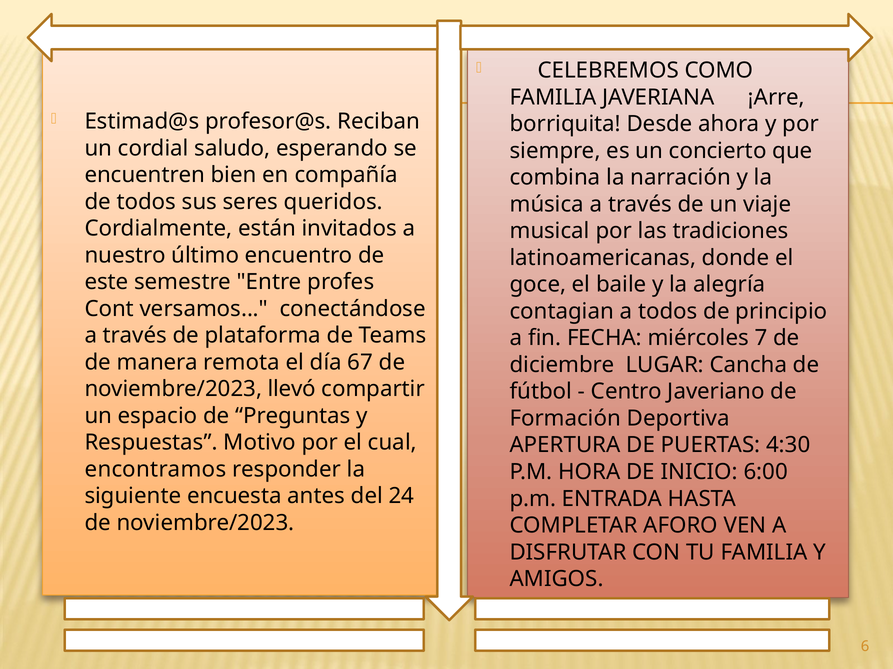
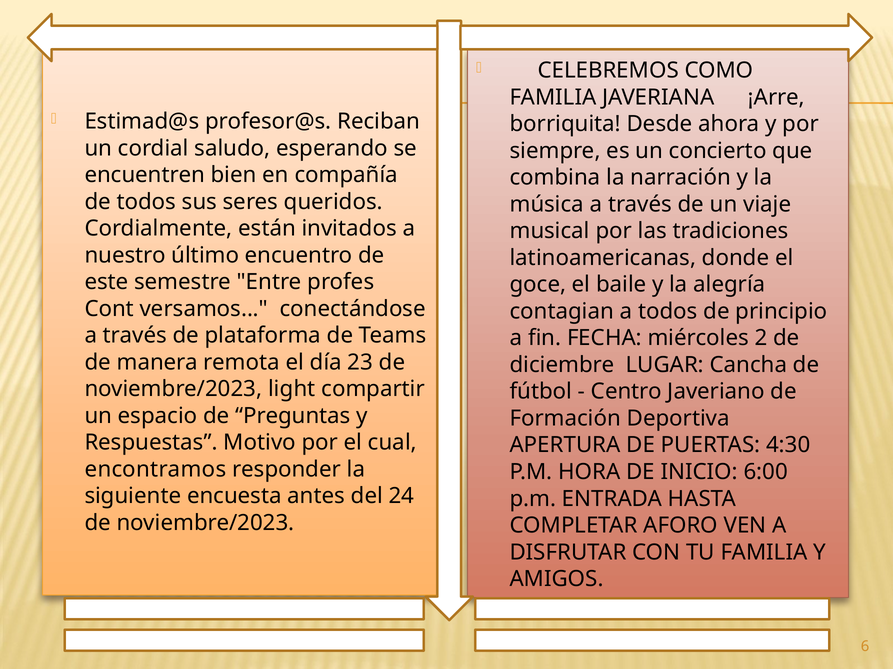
7: 7 -> 2 (761, 338)
67: 67 -> 23 (360, 363)
llevó: llevó -> light (292, 389)
